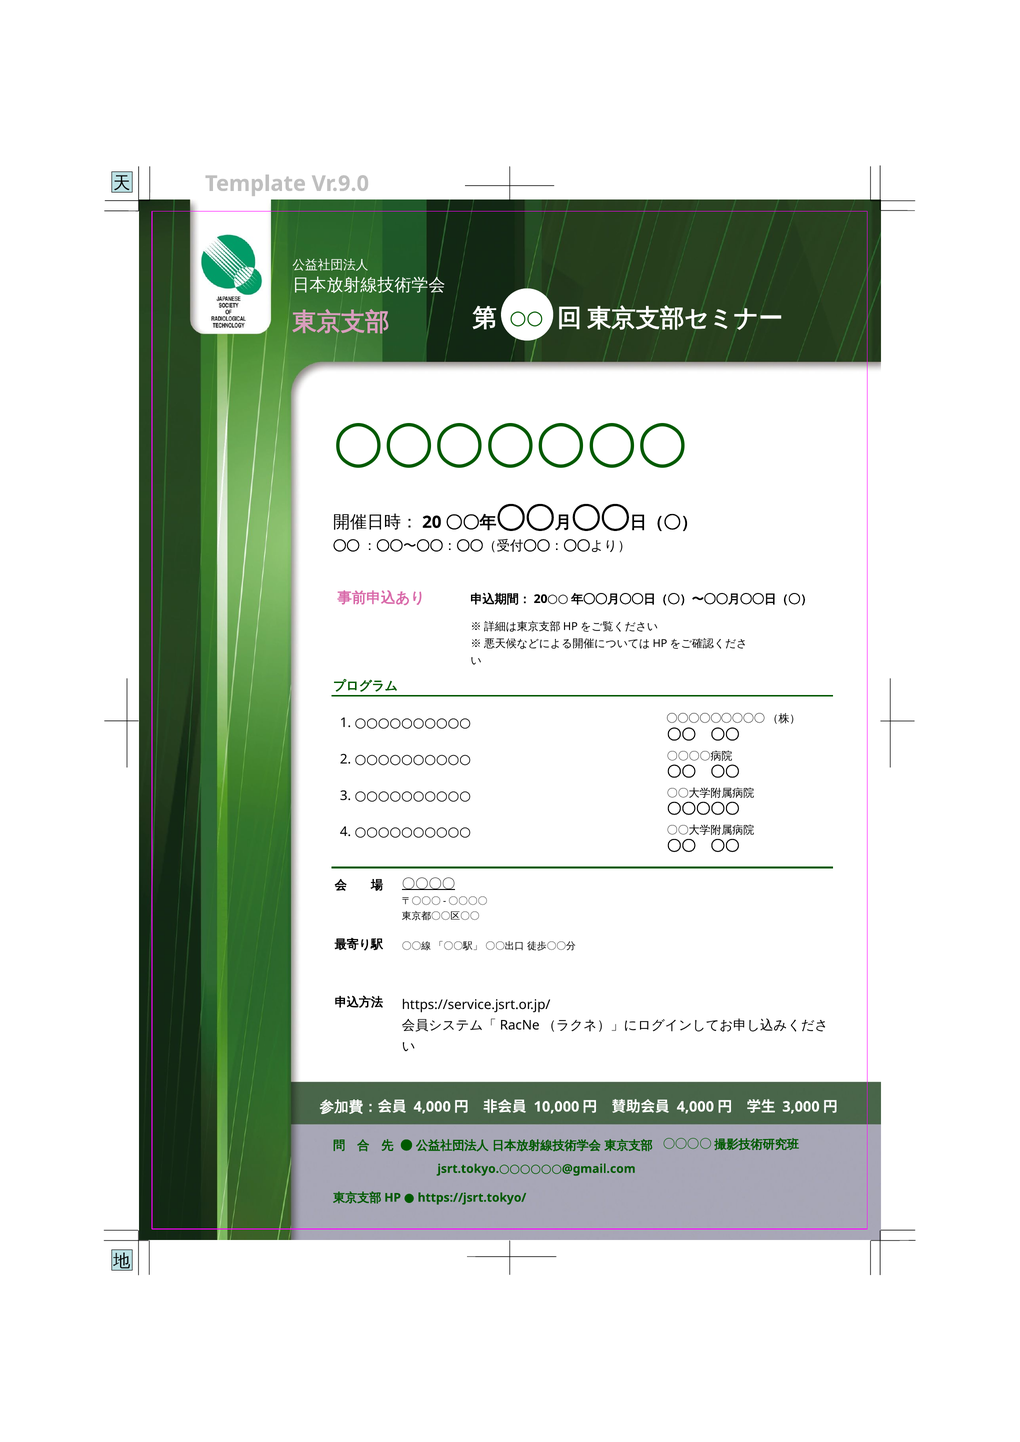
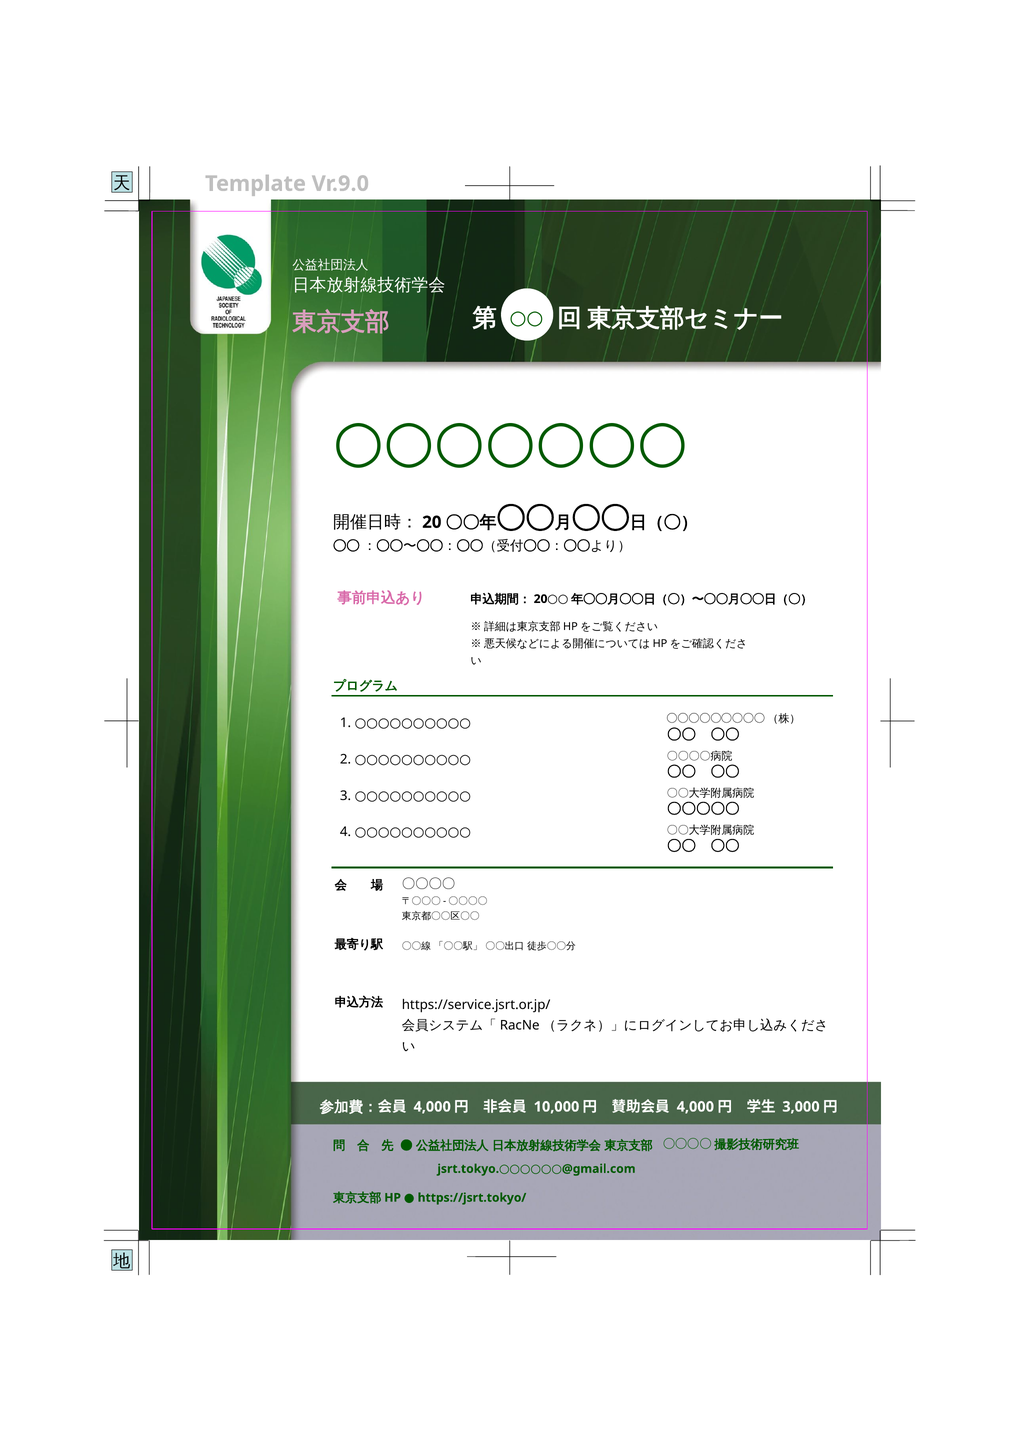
〇〇〇〇 underline: present -> none (429, 884)
